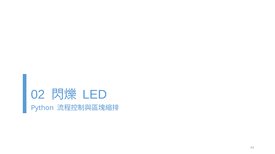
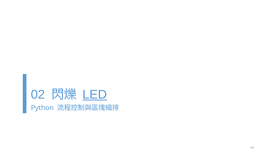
LED underline: none -> present (95, 95)
